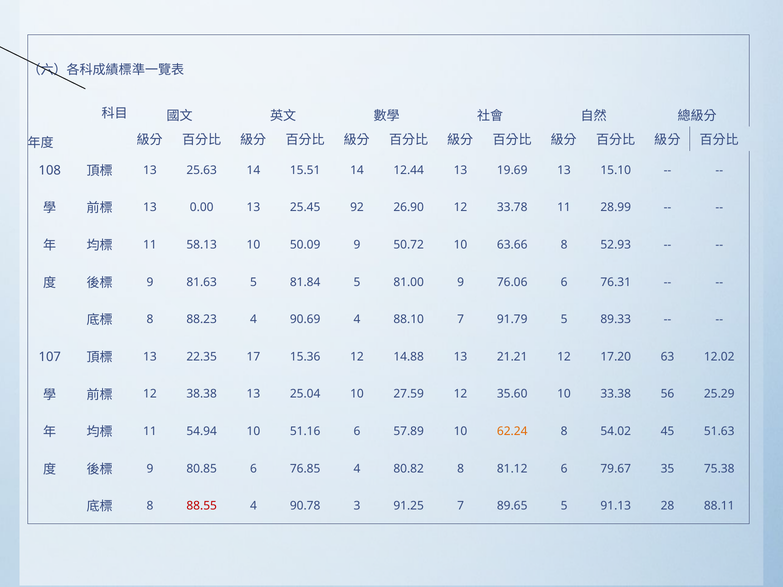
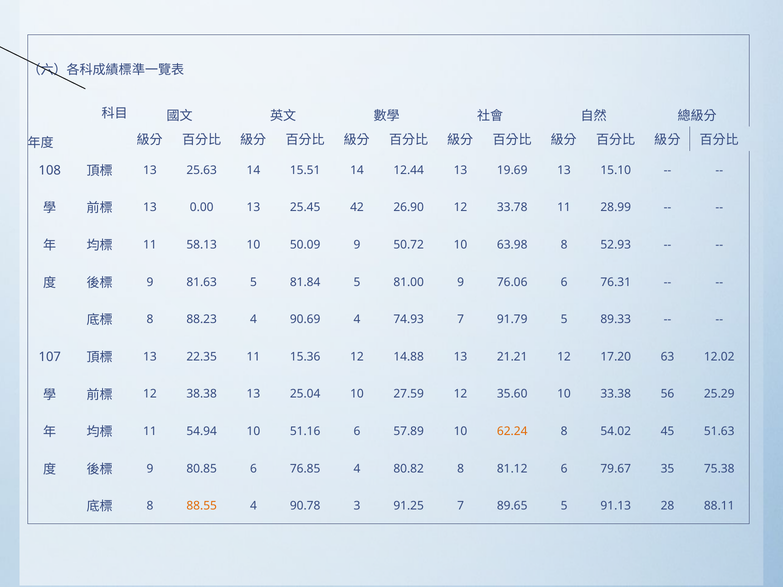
92: 92 -> 42 (357, 208)
63.66: 63.66 -> 63.98 (512, 245)
88.10: 88.10 -> 74.93 (409, 320)
22.35 17: 17 -> 11 (253, 357)
88.55 colour: red -> orange (202, 506)
